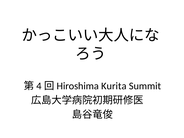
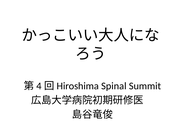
Kurita: Kurita -> Spinal (114, 86)
